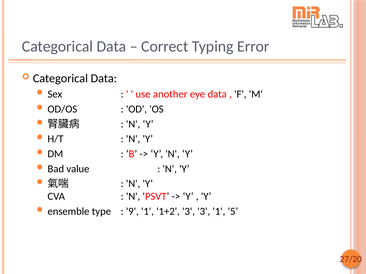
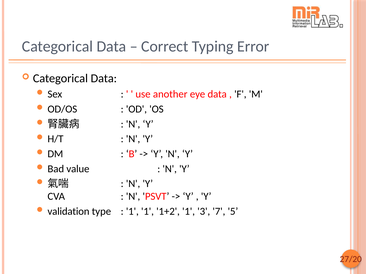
ensemble: ensemble -> validation (68, 212)
9: 9 -> 1 (132, 212)
1+2 3: 3 -> 1 (189, 212)
3 1: 1 -> 7 (219, 212)
